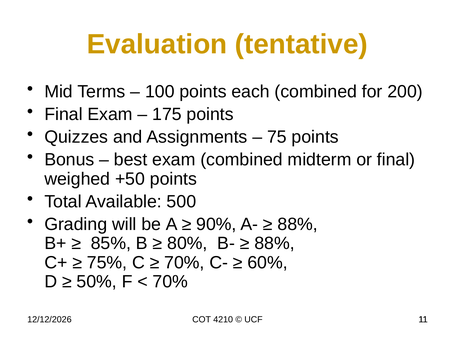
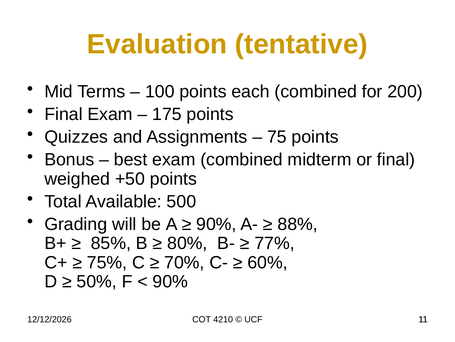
88%: 88% -> 77% (274, 243)
70%: 70% -> 90% (170, 281)
